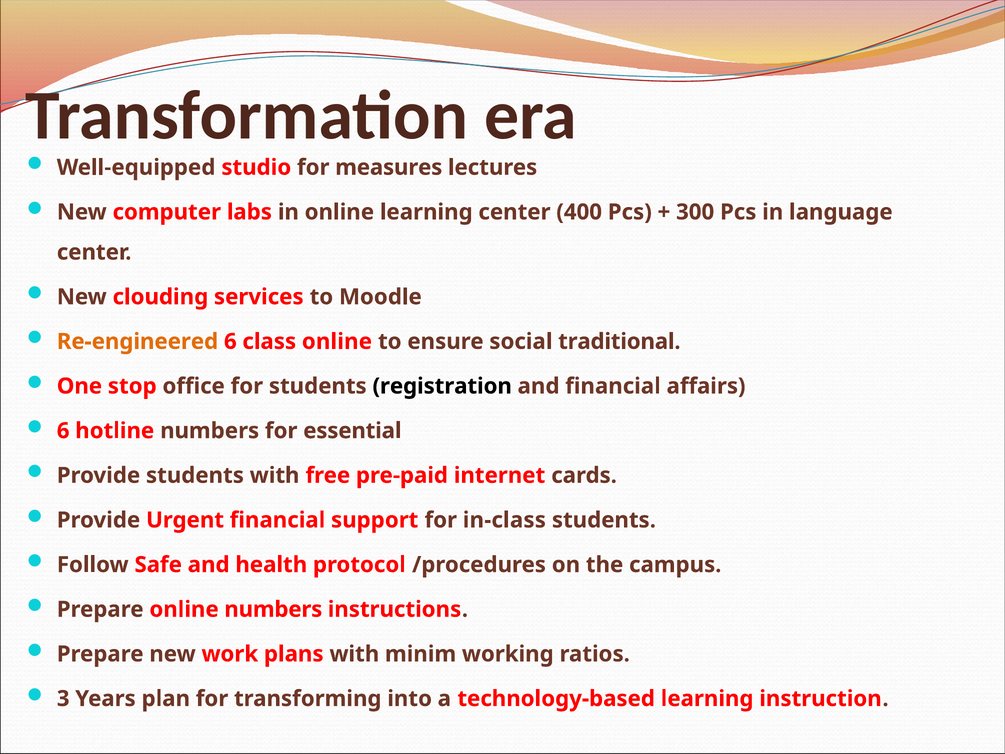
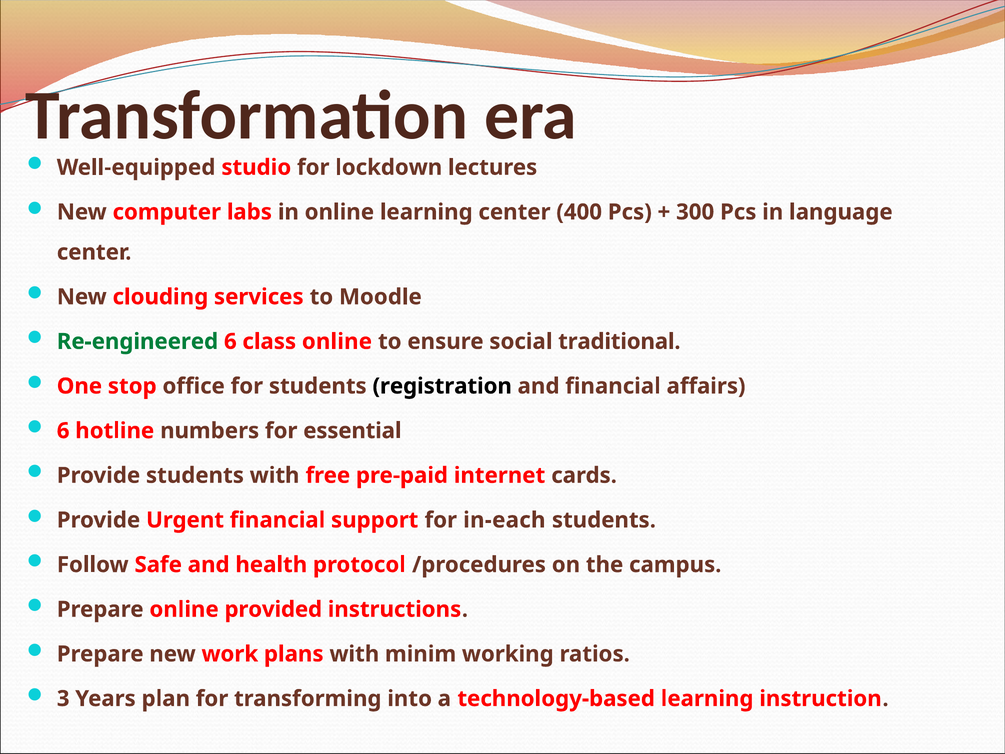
measures: measures -> lockdown (389, 167)
Re-engineered colour: orange -> green (137, 341)
in-class: in-class -> in-each (504, 520)
online numbers: numbers -> provided (273, 609)
